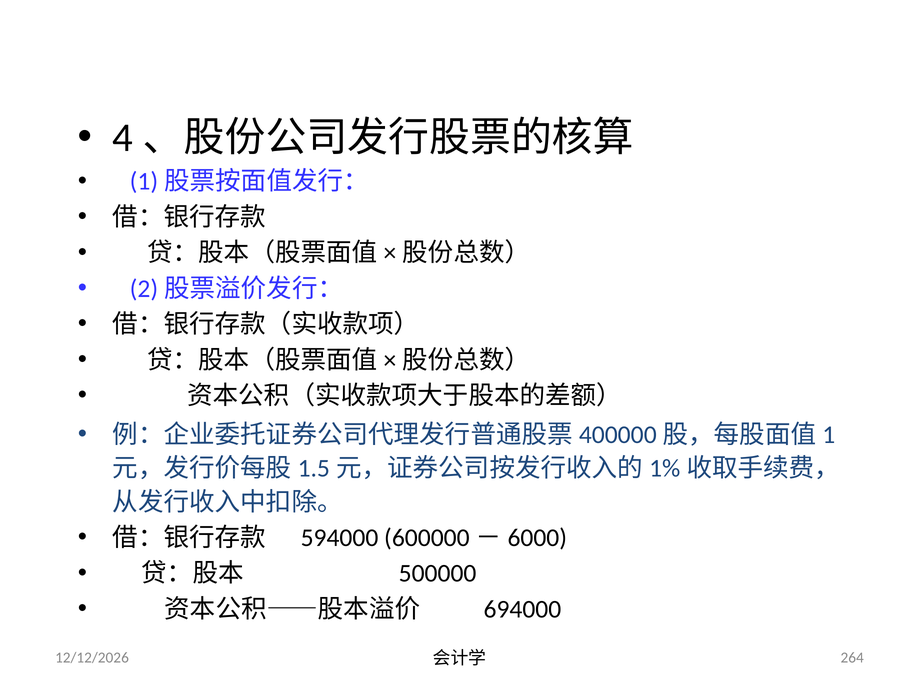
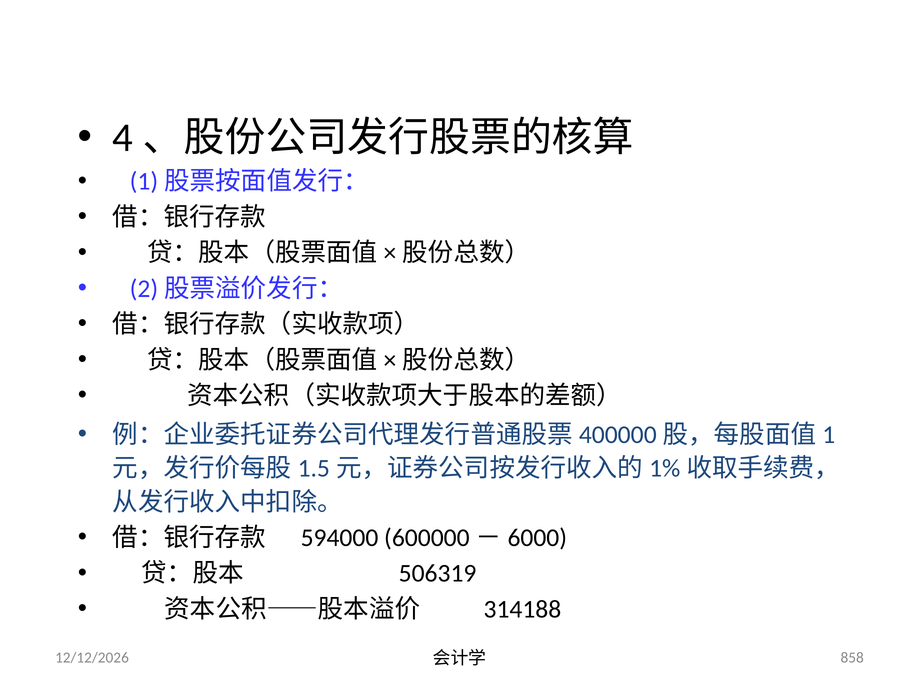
500000: 500000 -> 506319 (438, 574)
694000: 694000 -> 314188 (522, 610)
264: 264 -> 858 (852, 658)
